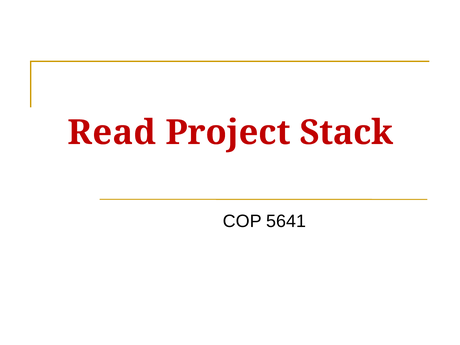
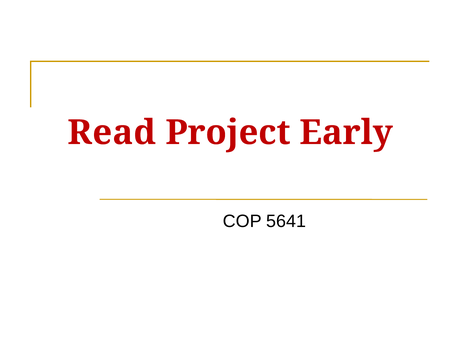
Stack: Stack -> Early (346, 133)
